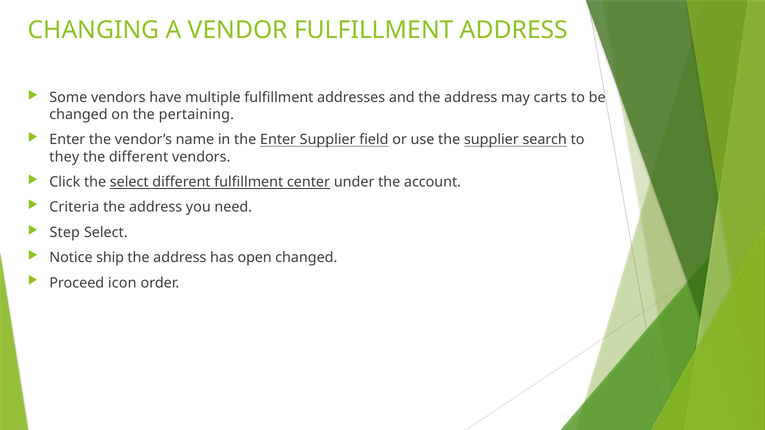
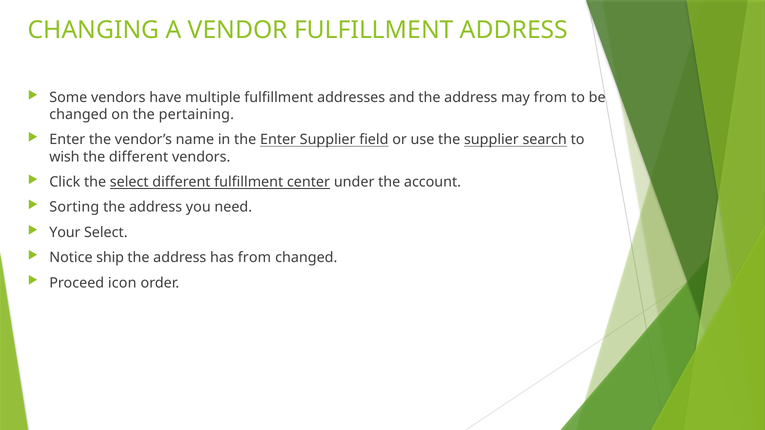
may carts: carts -> from (550, 97)
they: they -> wish (64, 157)
Criteria: Criteria -> Sorting (74, 207)
Step: Step -> Your (65, 233)
has open: open -> from (254, 258)
